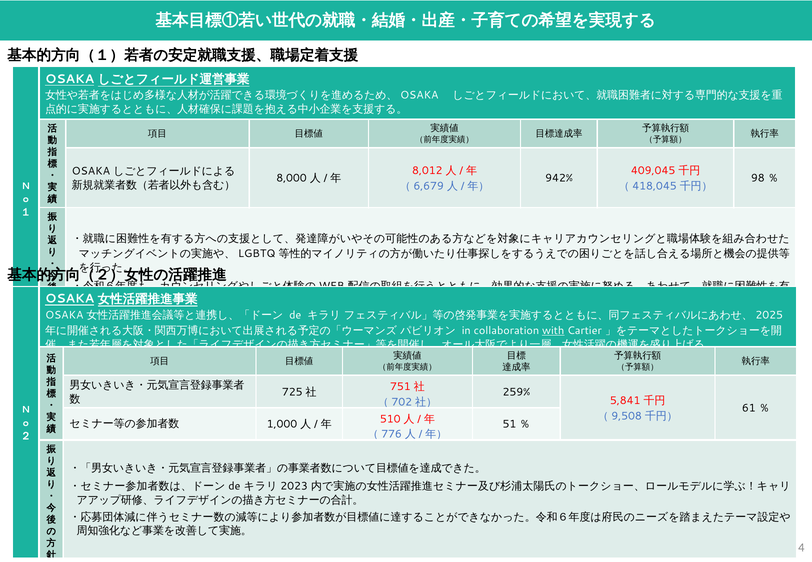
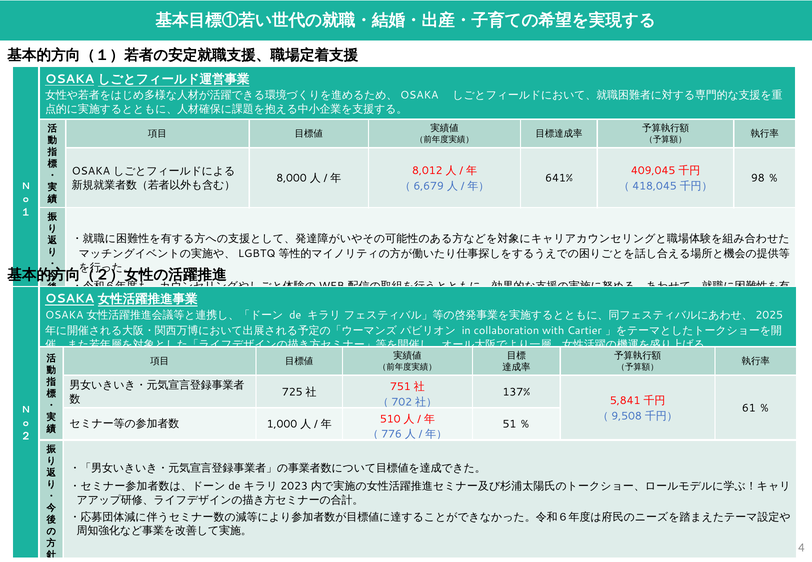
942%: 942% -> 641% (559, 178)
with underline: present -> none (553, 331)
259%: 259% -> 137% (516, 392)
